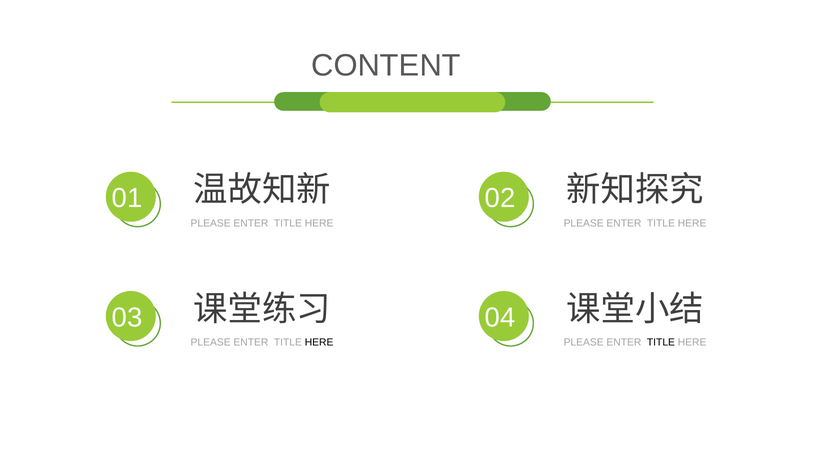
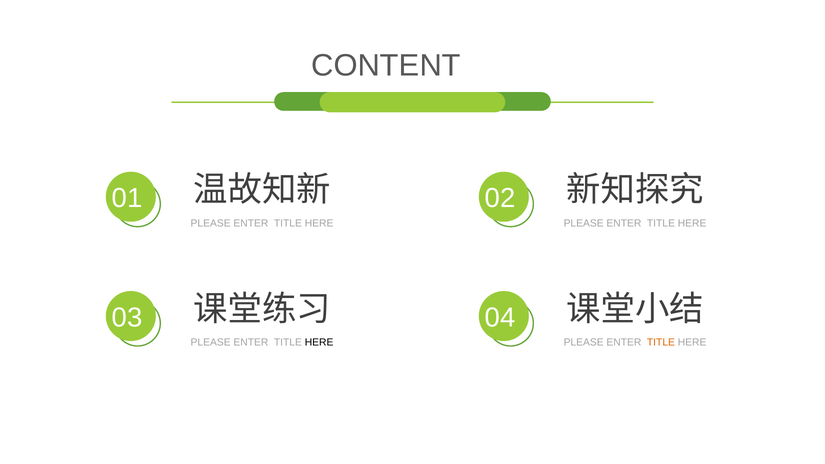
TITLE colour: black -> orange (661, 343)
